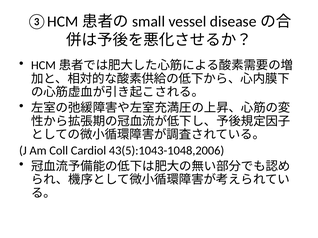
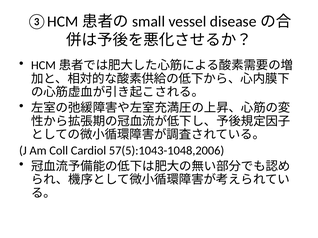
43(5):1043-1048,2006: 43(5):1043-1048,2006 -> 57(5):1043-1048,2006 (167, 151)
